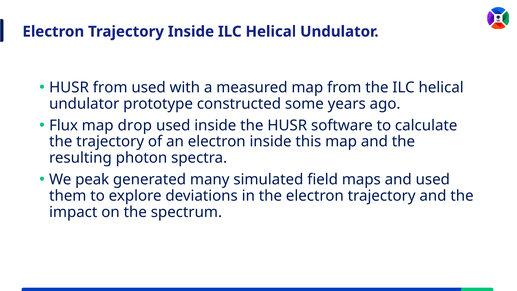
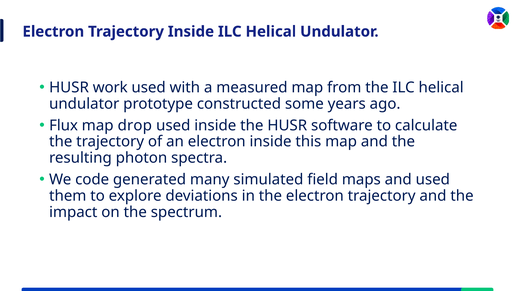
HUSR from: from -> work (110, 87)
peak: peak -> code (92, 179)
